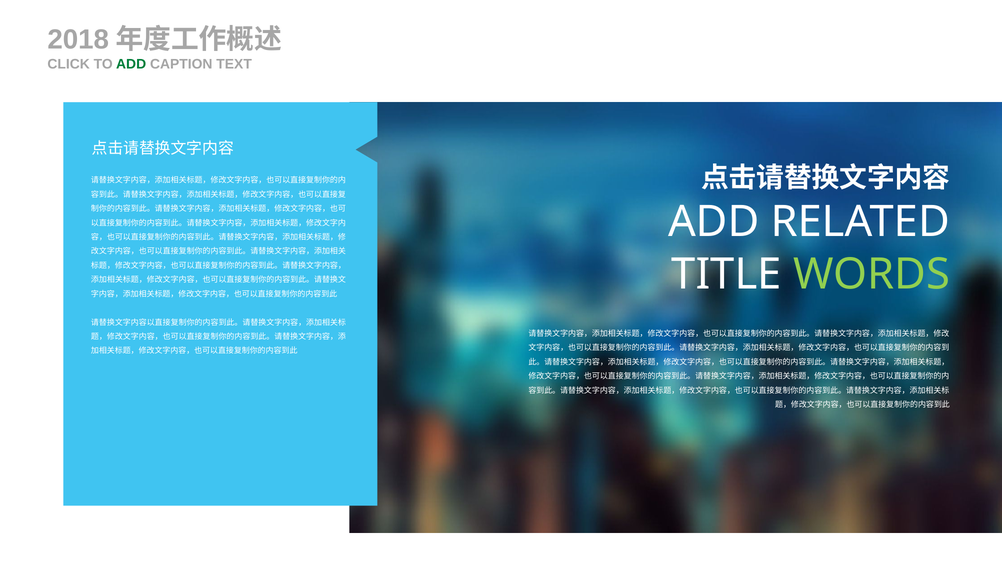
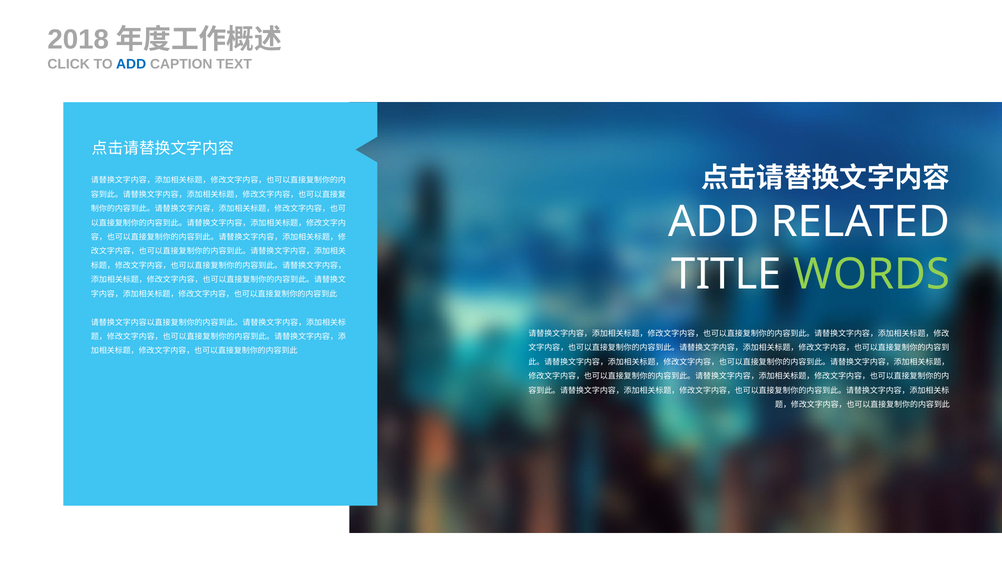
ADD colour: green -> blue (131, 64)
